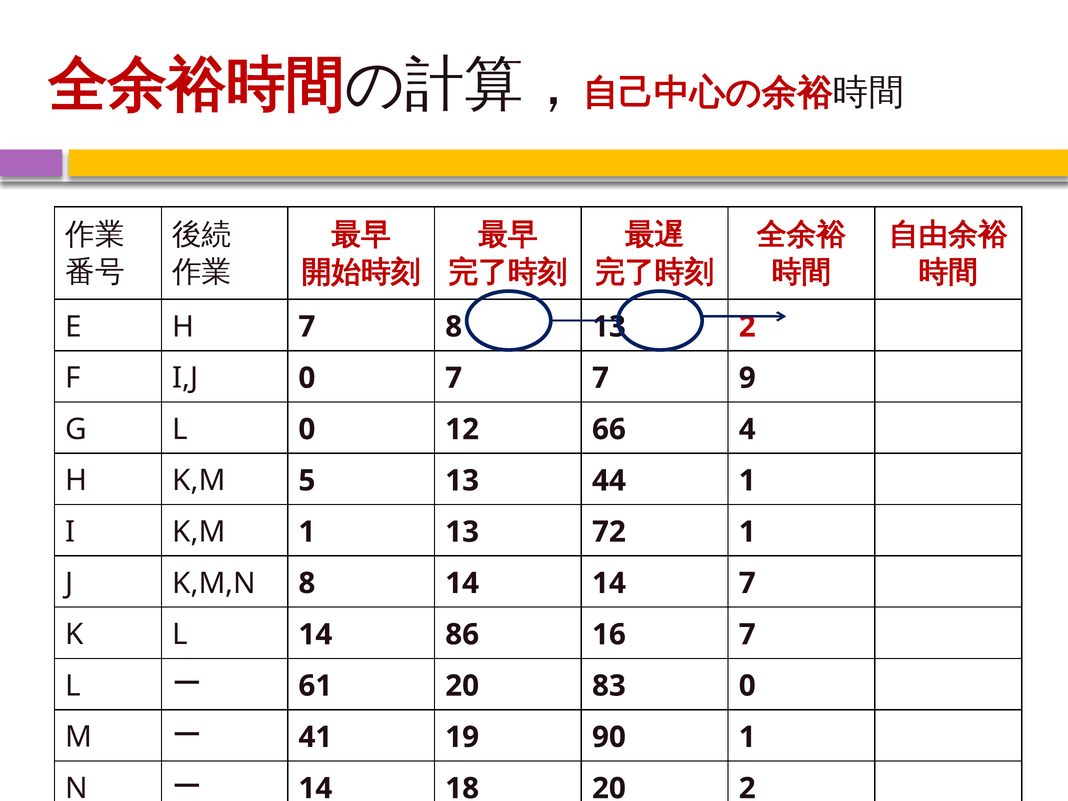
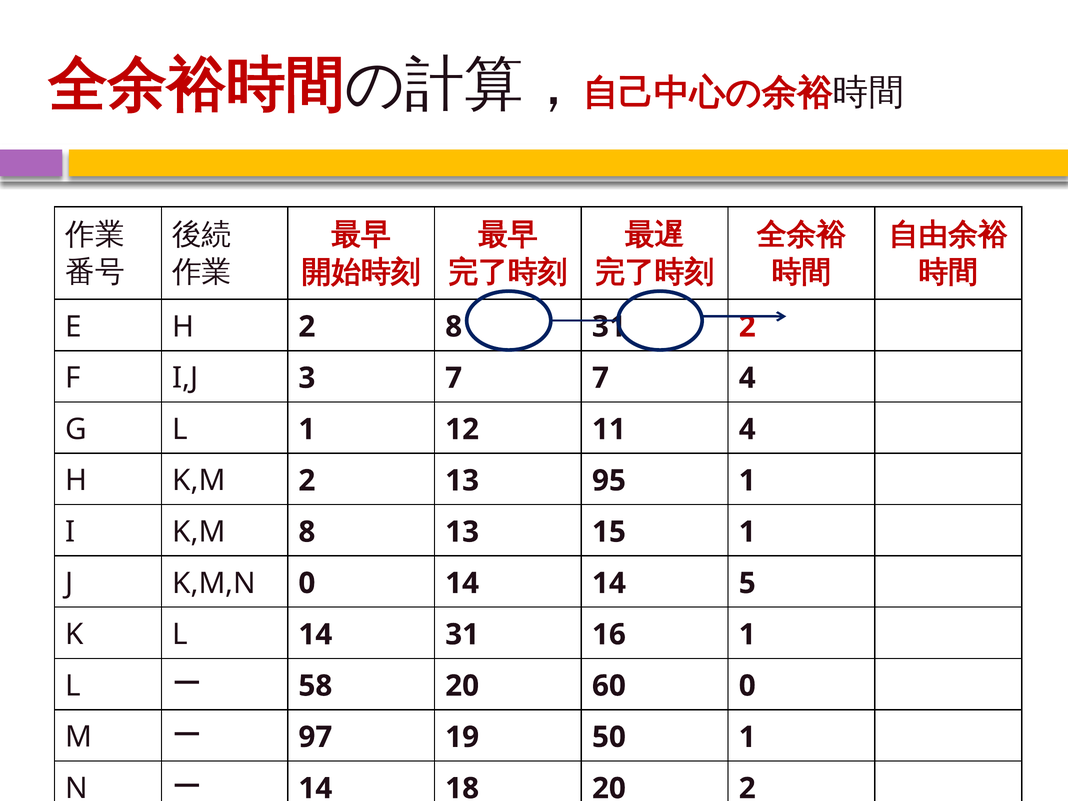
H 7: 7 -> 2 (307, 327)
8 13: 13 -> 31 (609, 327)
I,J 0: 0 -> 3 (307, 378)
7 9: 9 -> 4 (747, 378)
L 0: 0 -> 1 (307, 429)
66: 66 -> 11 (609, 429)
K,M 5: 5 -> 2 (307, 481)
44: 44 -> 95 (609, 481)
K,M 1: 1 -> 8 (307, 532)
72: 72 -> 15 (609, 532)
K,M,N 8: 8 -> 0 (307, 583)
14 7: 7 -> 5 (747, 583)
14 86: 86 -> 31 (462, 635)
16 7: 7 -> 1 (747, 635)
61: 61 -> 58 (315, 686)
83: 83 -> 60 (609, 686)
41: 41 -> 97 (315, 737)
90: 90 -> 50 (609, 737)
